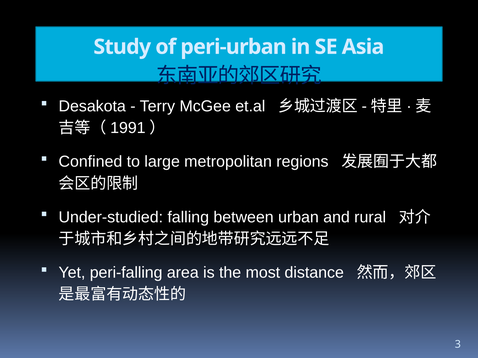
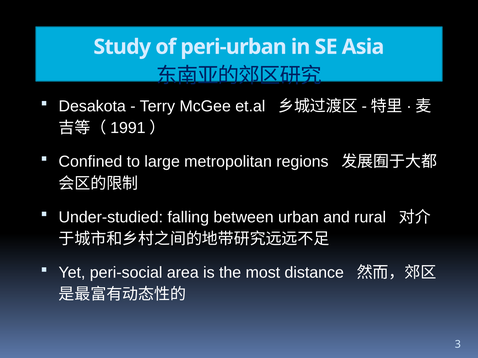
peri-falling: peri-falling -> peri-social (126, 273)
